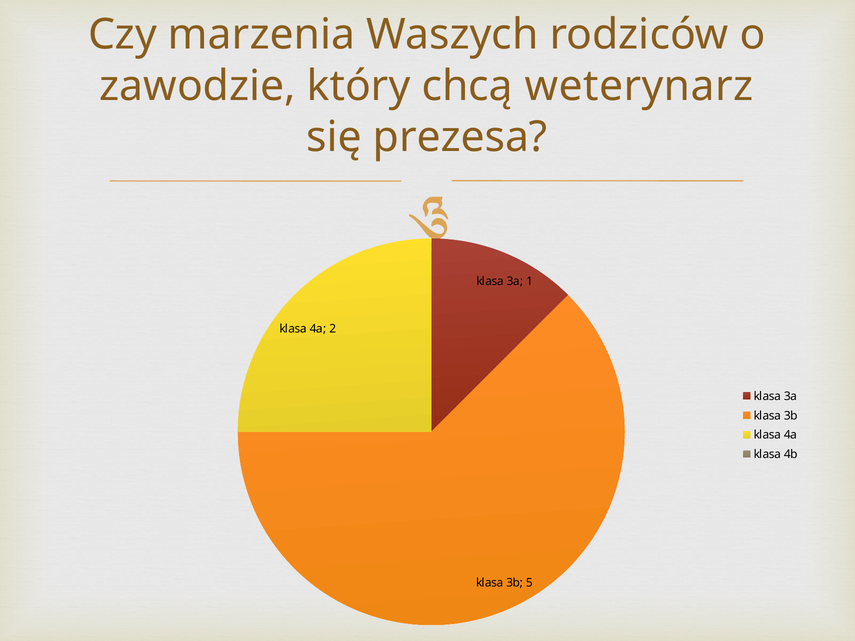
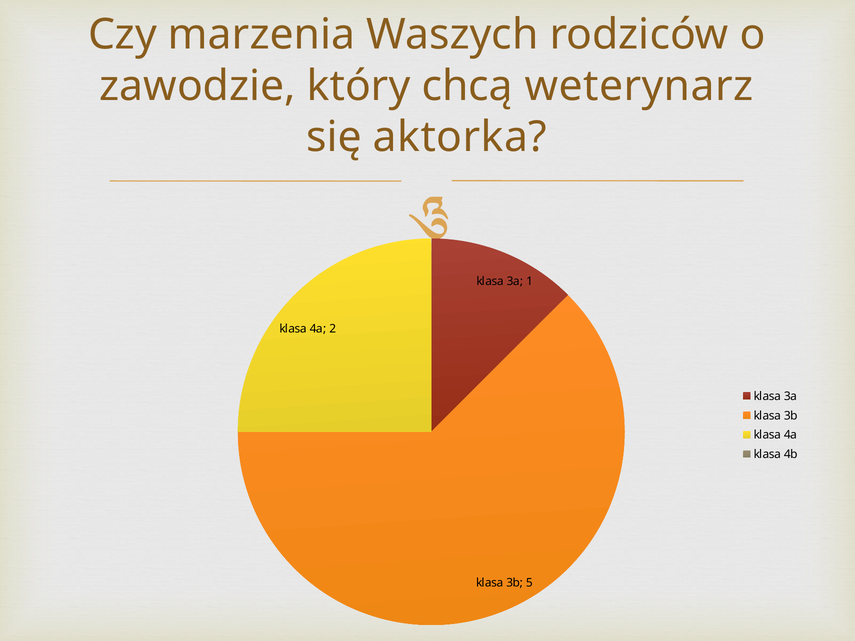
prezesa: prezesa -> aktorka (460, 137)
